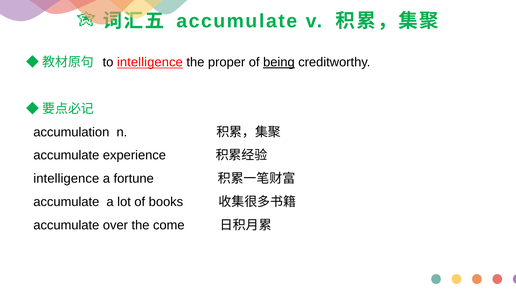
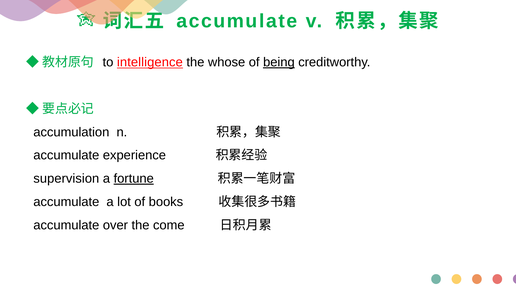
proper: proper -> whose (227, 62)
intelligence: intelligence -> supervision (66, 178)
fortune underline: none -> present (134, 178)
